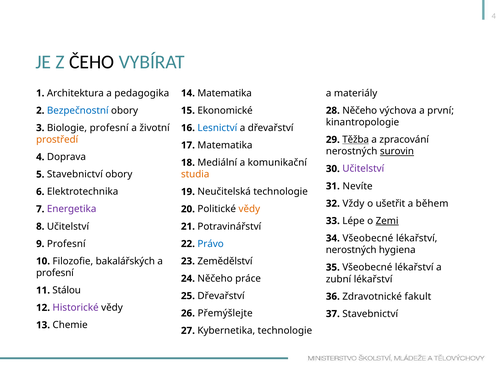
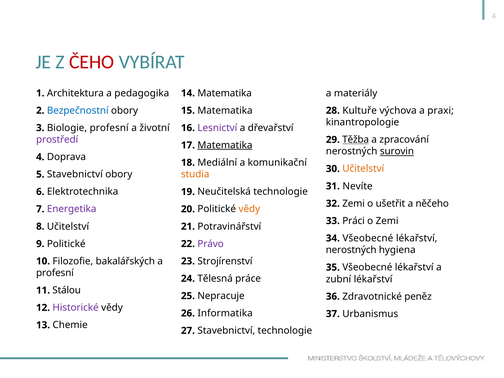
ČEHO colour: black -> red (92, 62)
15 Ekonomické: Ekonomické -> Matematika (225, 111)
28 Něčeho: Něčeho -> Kultuře (360, 111)
první: první -> praxi (441, 111)
Lesnictví colour: blue -> purple (217, 128)
prostředí colour: orange -> purple (57, 140)
Matematika underline: none -> present (225, 145)
Učitelství colour: purple -> orange (363, 169)
32 Vždy: Vždy -> Zemi (354, 203)
během: během -> něčeho (432, 203)
Lépe: Lépe -> Práci (354, 221)
Zemi underline: present -> none (387, 221)
9 Profesní: Profesní -> Politické (66, 244)
Právo colour: blue -> purple (211, 244)
Zemědělství: Zemědělství -> Strojírenství (225, 261)
24 Něčeho: Něčeho -> Tělesná (215, 279)
25 Dřevařství: Dřevařství -> Nepracuje (221, 296)
fakult: fakult -> peněz (418, 296)
Přemýšlejte: Přemýšlejte -> Informatika (225, 313)
37 Stavebnictví: Stavebnictví -> Urbanismus (370, 314)
27 Kybernetika: Kybernetika -> Stavebnictví (226, 331)
